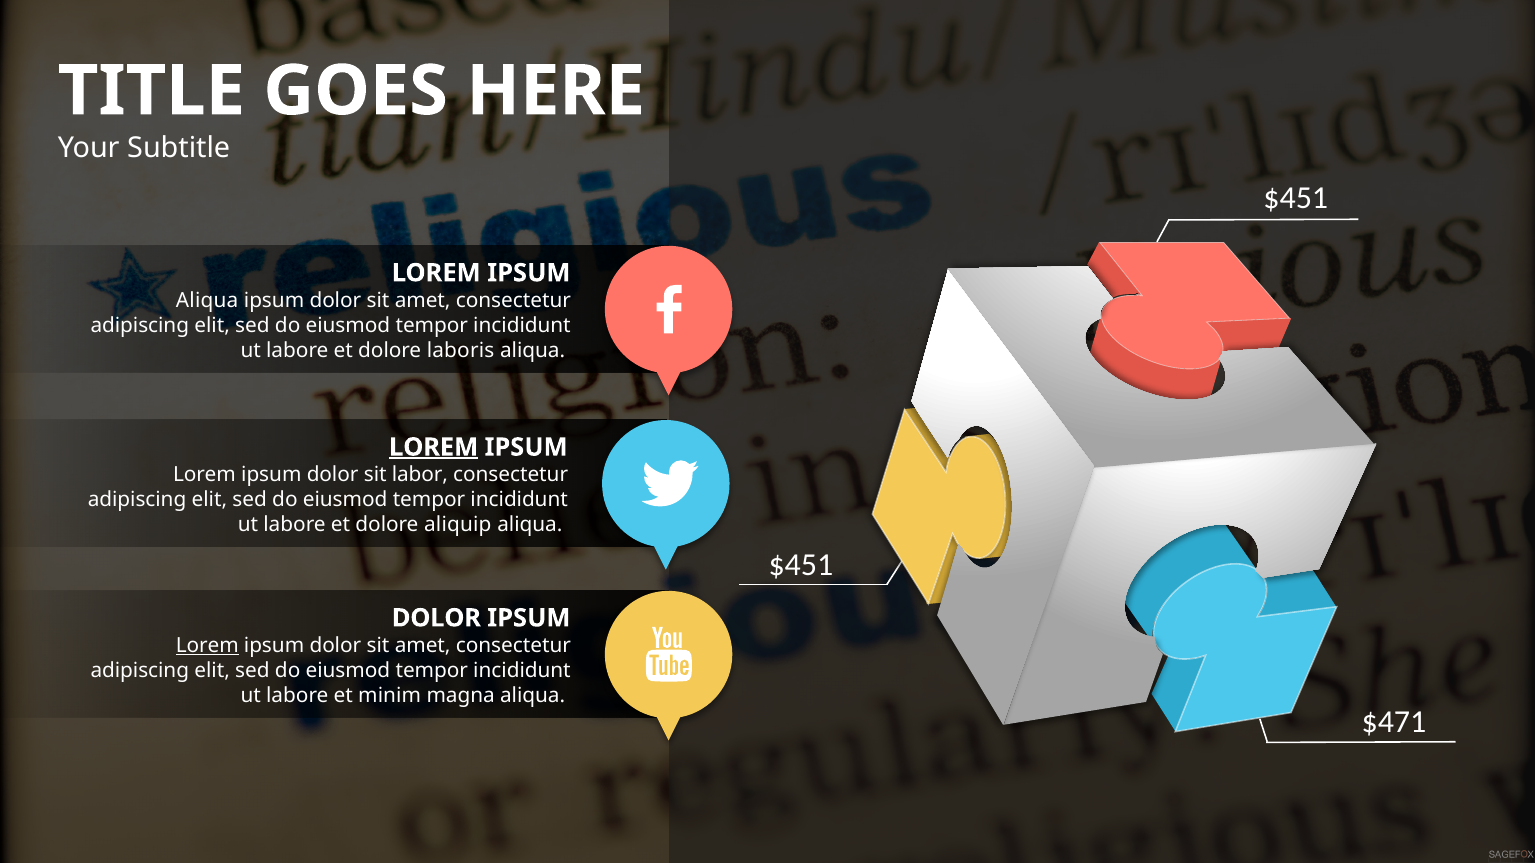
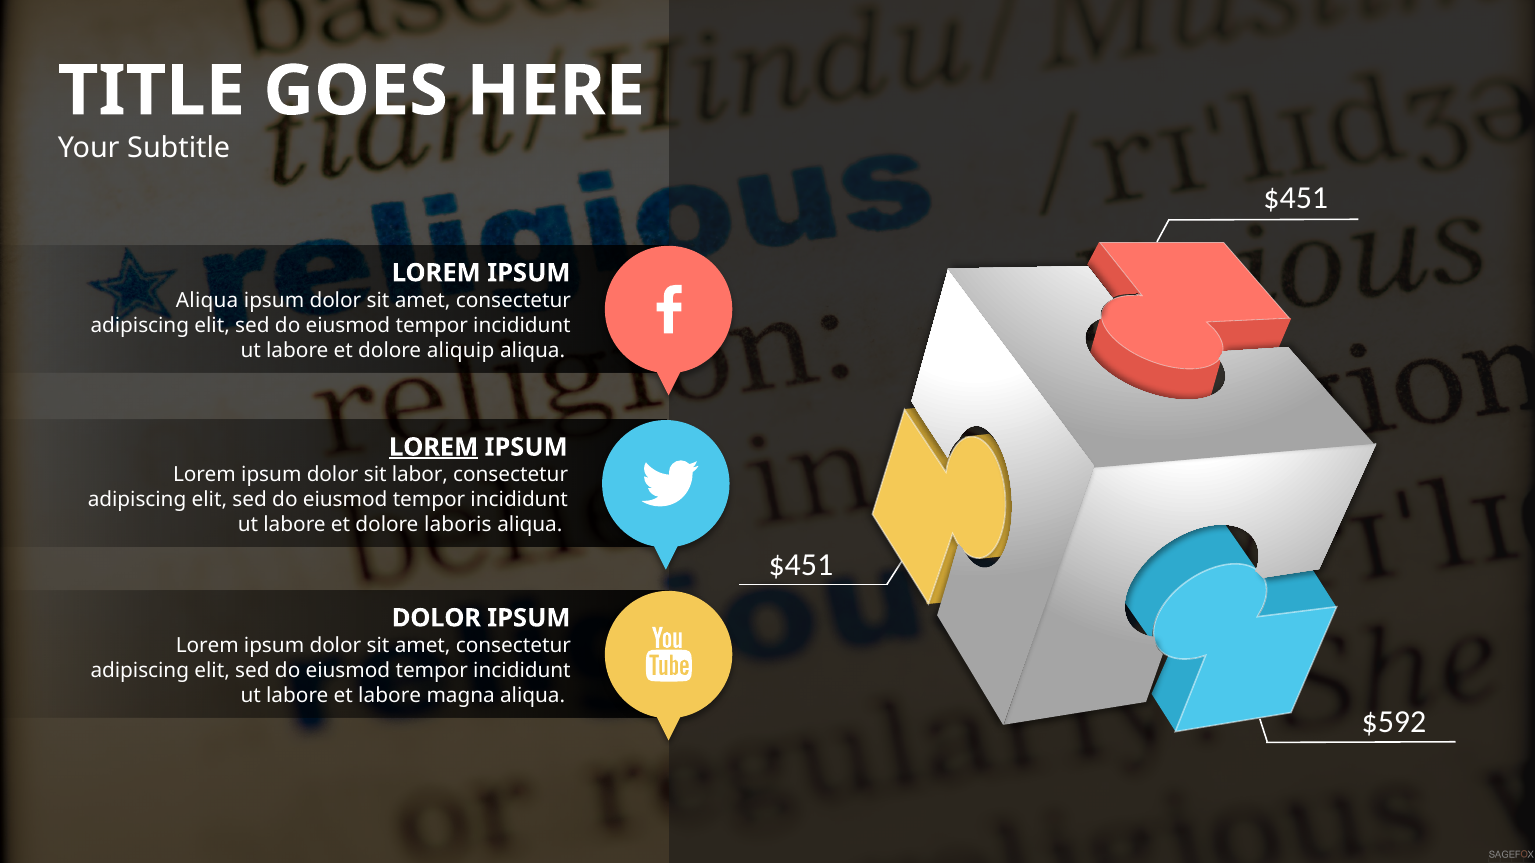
laboris: laboris -> aliquip (461, 351)
aliquip: aliquip -> laboris (458, 525)
Lorem underline: present -> none (207, 646)
et minim: minim -> labore (390, 696)
$471: $471 -> $592 (1394, 722)
